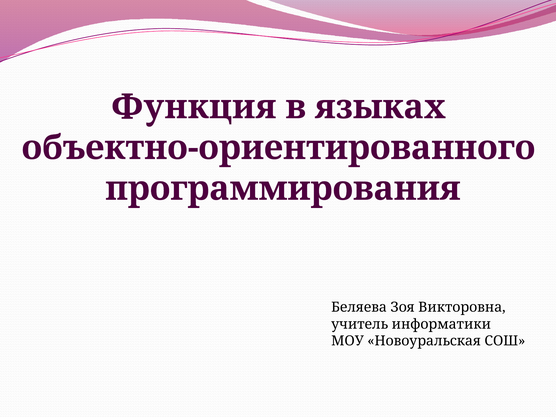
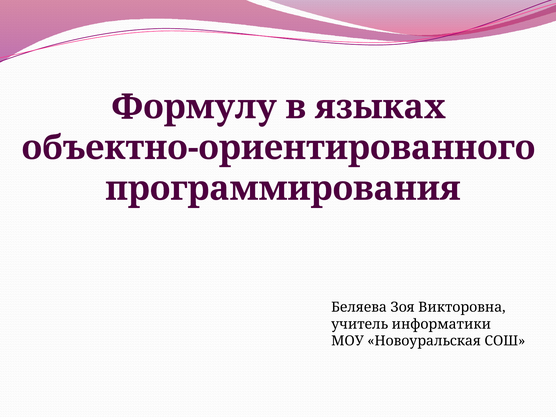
Функция: Функция -> Формулу (194, 107)
